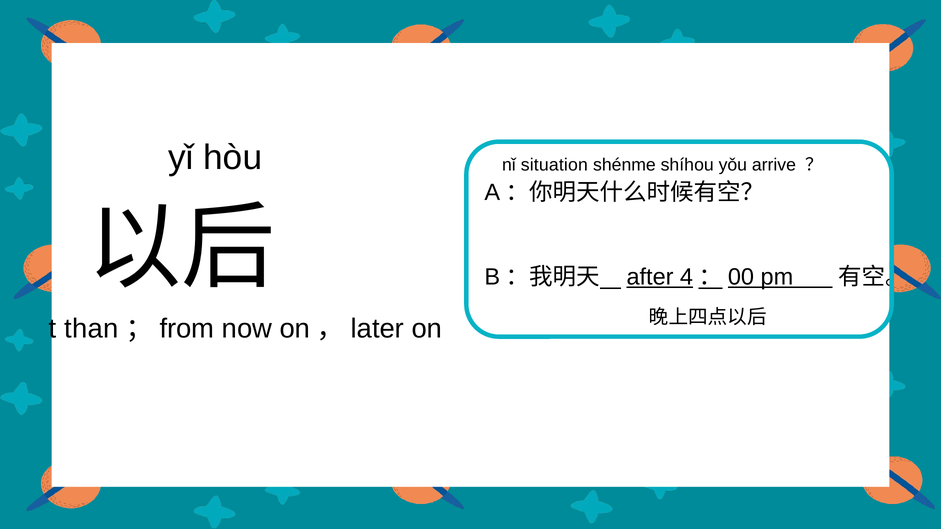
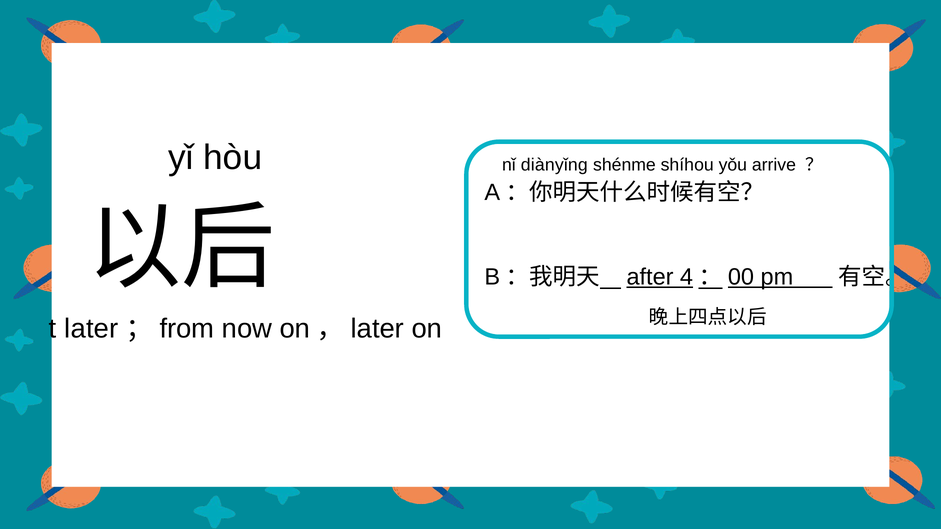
situation: situation -> diànyǐng (554, 165)
t than: than -> later (91, 329)
